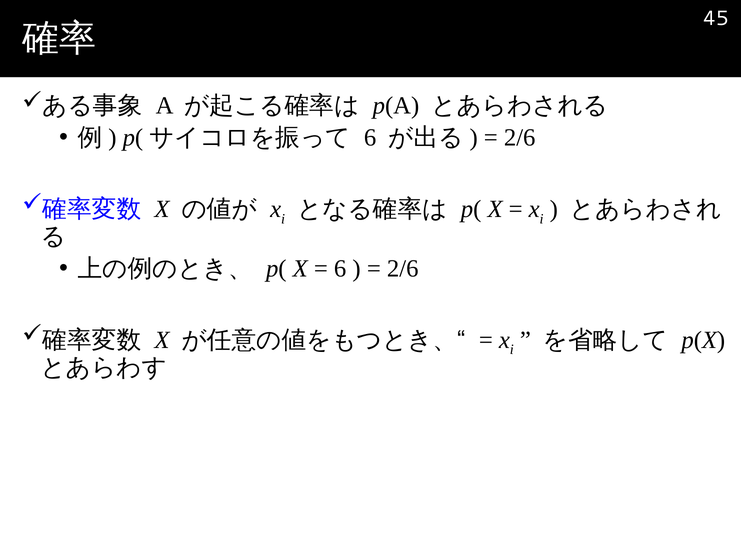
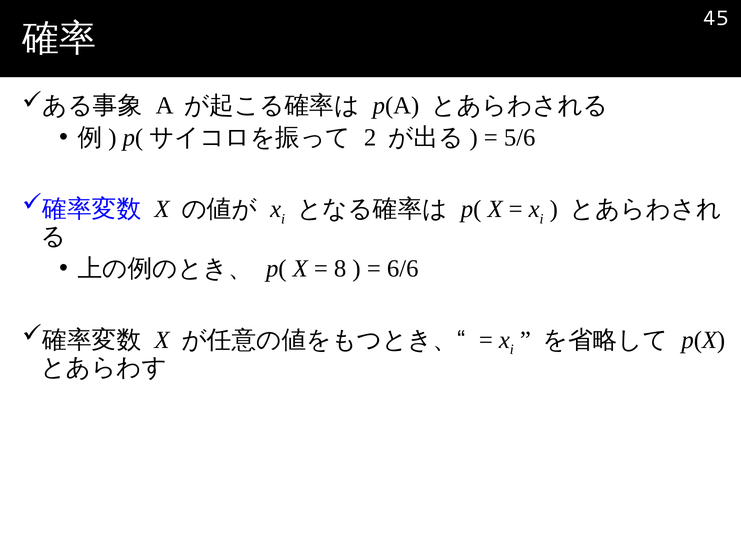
6: 6 -> 2 (370, 137)
2/6: 2/6 -> 5/6 (520, 137)
6: 6 -> 8 (340, 268)
2/6: 2/6 -> 6/6 (403, 268)
